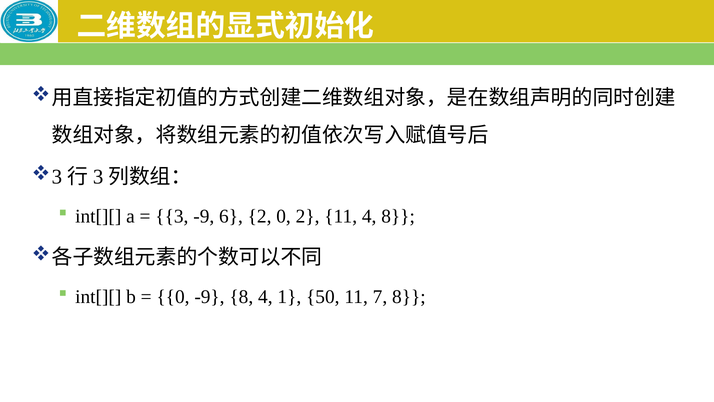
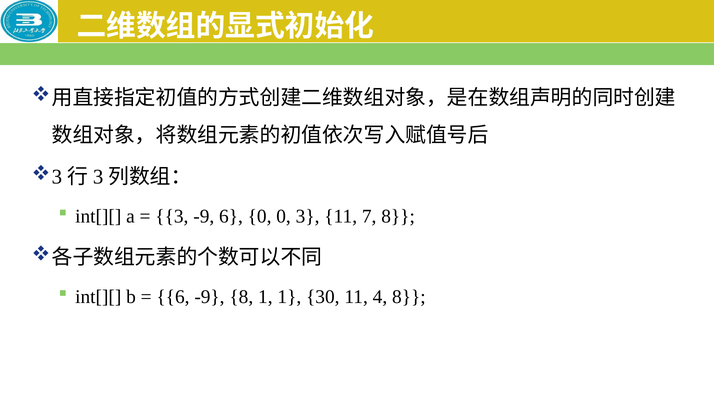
6 2: 2 -> 0 (260, 216)
0 2: 2 -> 3 (308, 216)
11 4: 4 -> 7 (369, 216)
0: 0 -> 6 (173, 297)
8 4: 4 -> 1 (265, 297)
50: 50 -> 30 (323, 297)
7: 7 -> 4 (380, 297)
